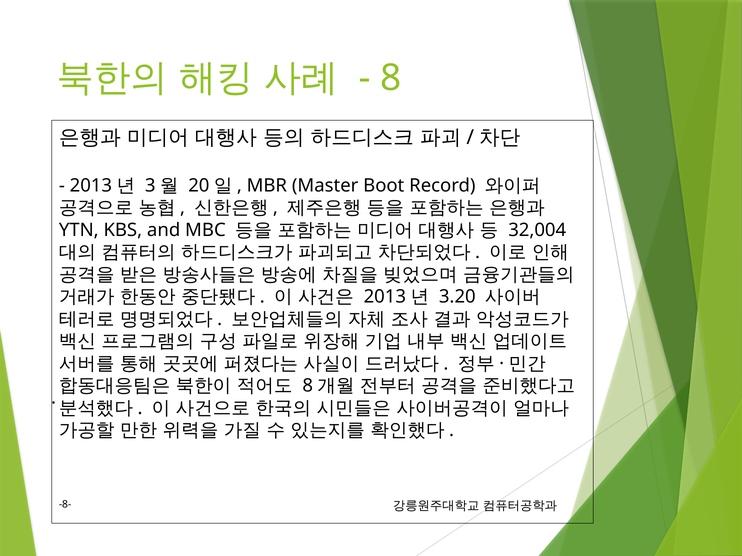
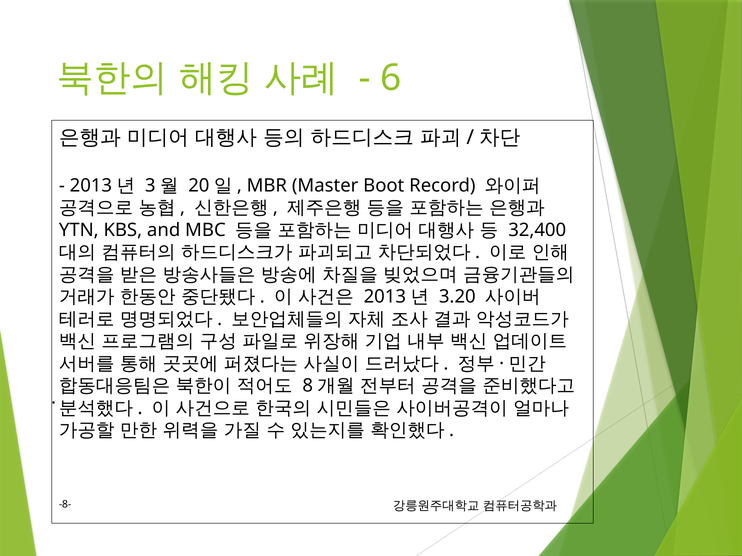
8: 8 -> 6 (391, 78)
32,004: 32,004 -> 32,400 (537, 230)
